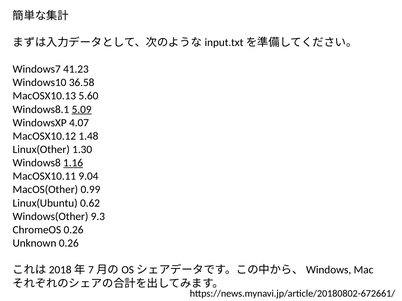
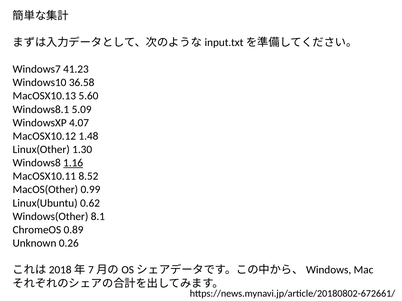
5.09 underline: present -> none (82, 110)
9.04: 9.04 -> 8.52 (88, 177)
9.3: 9.3 -> 8.1 (98, 217)
ChromeOS 0.26: 0.26 -> 0.89 (74, 230)
